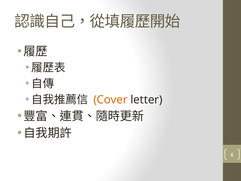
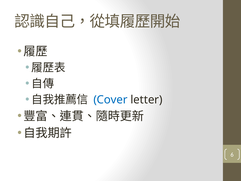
Cover colour: orange -> blue (110, 100)
